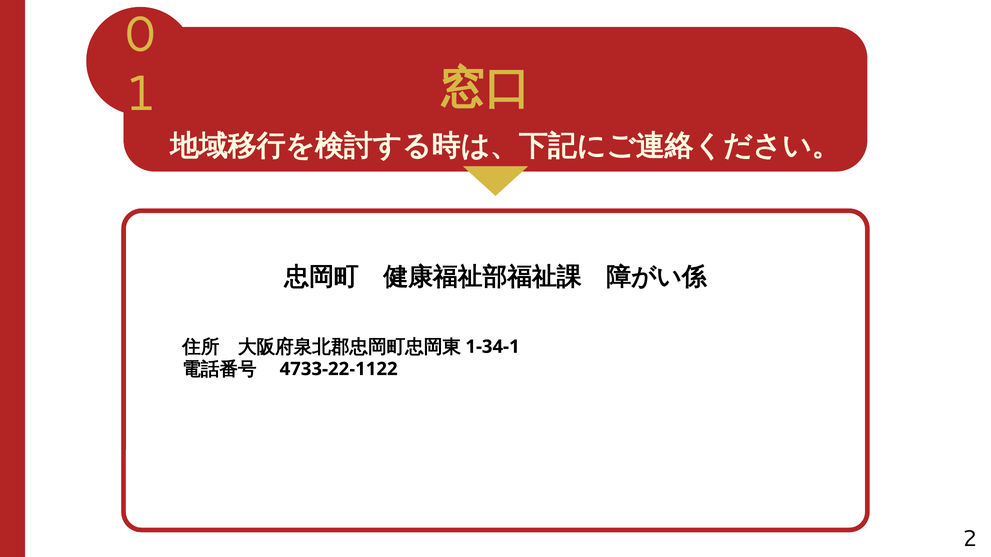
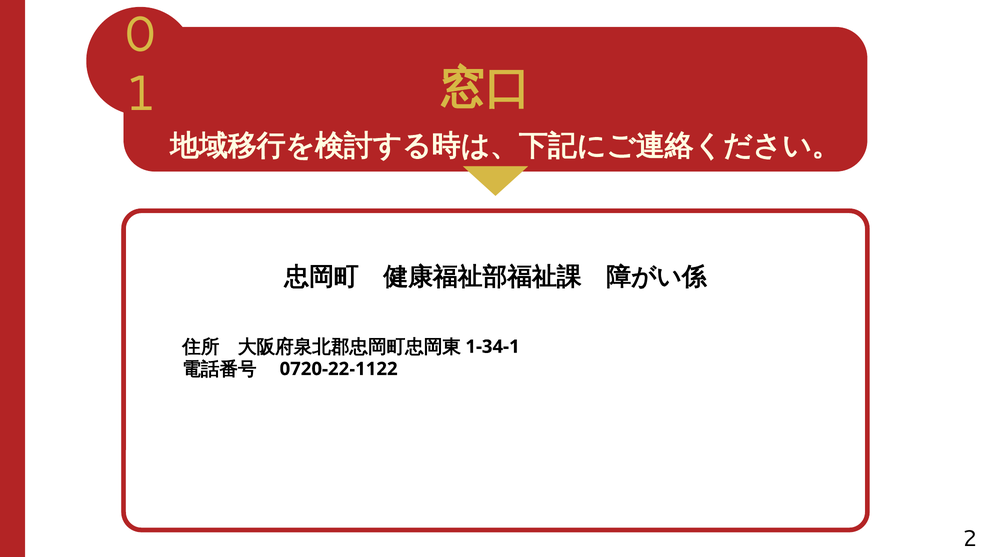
4733-22-1122: 4733-22-1122 -> 0720-22-1122 (339, 369)
